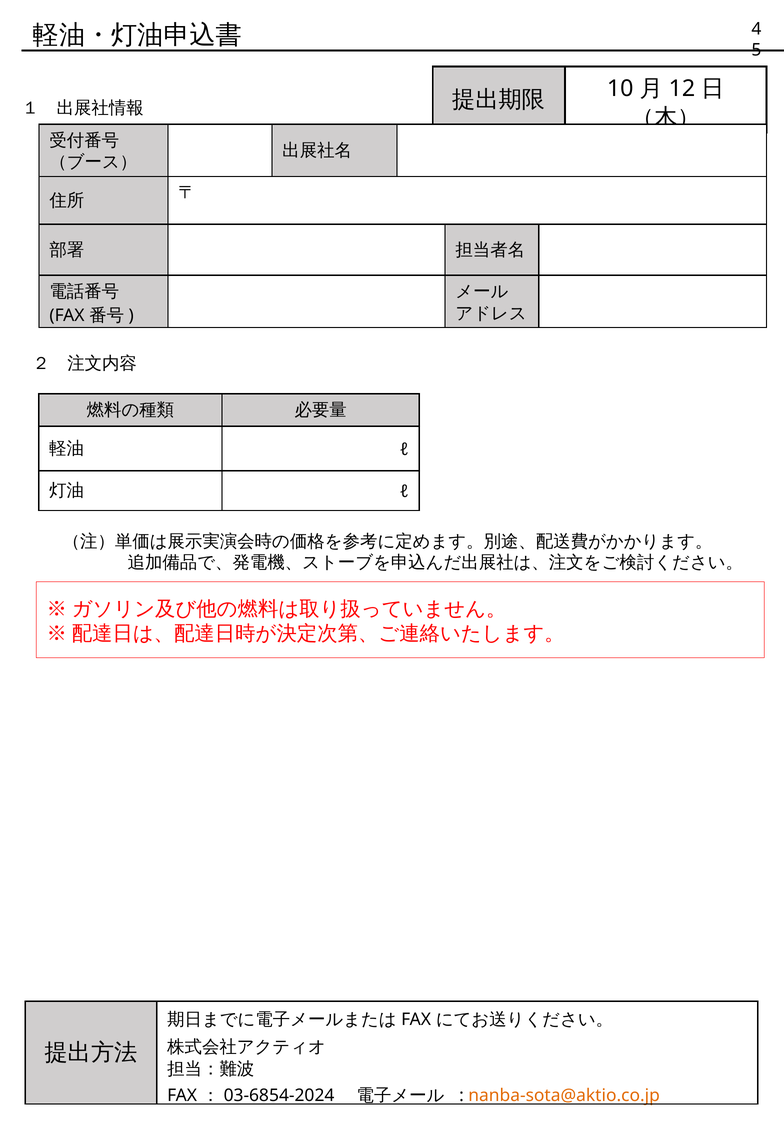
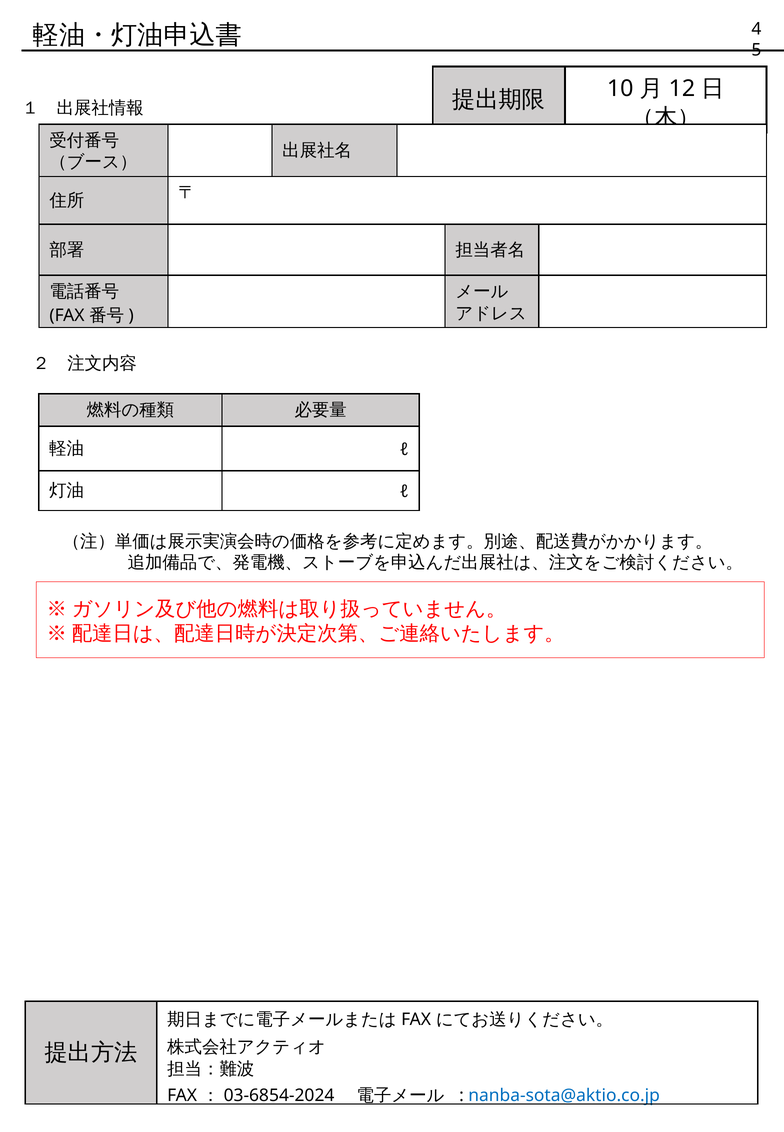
nanba-sota@aktio.co.jp colour: orange -> blue (564, 1096)
